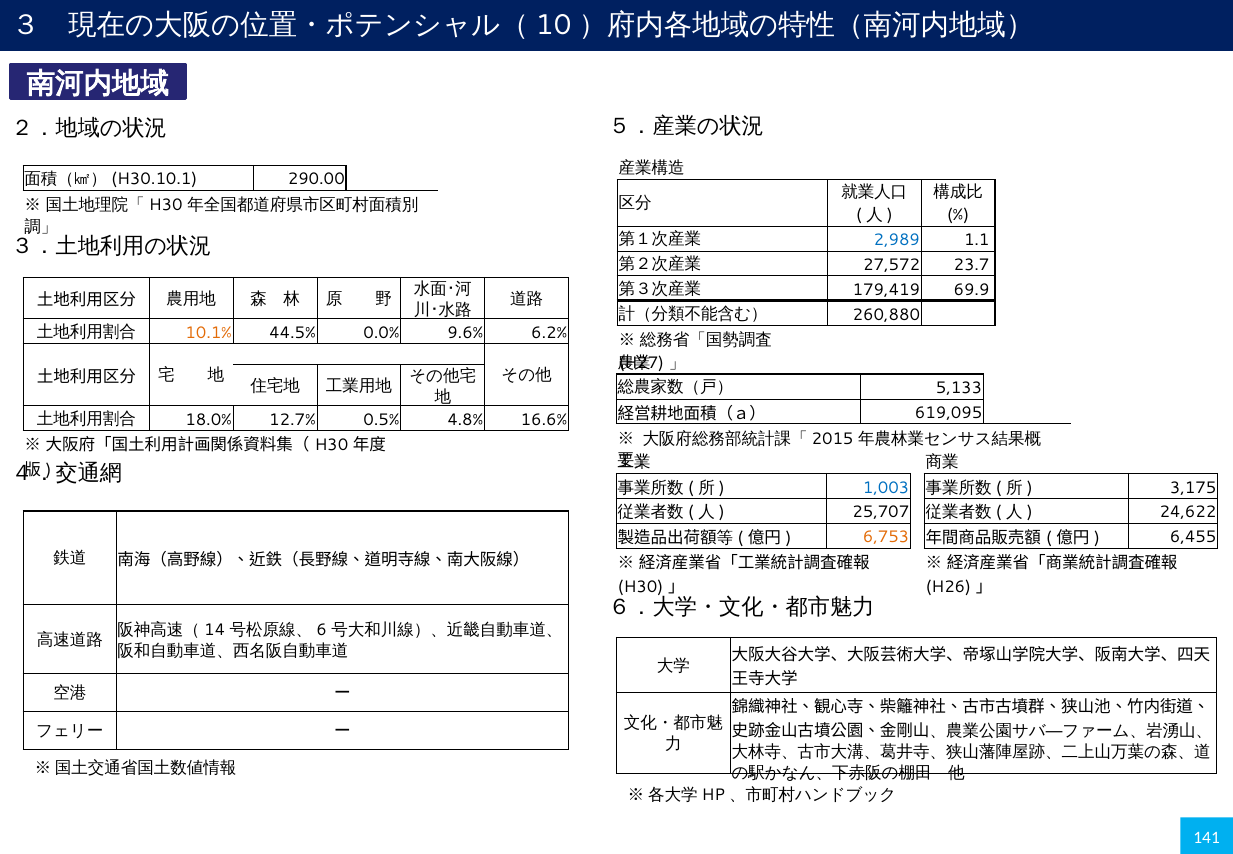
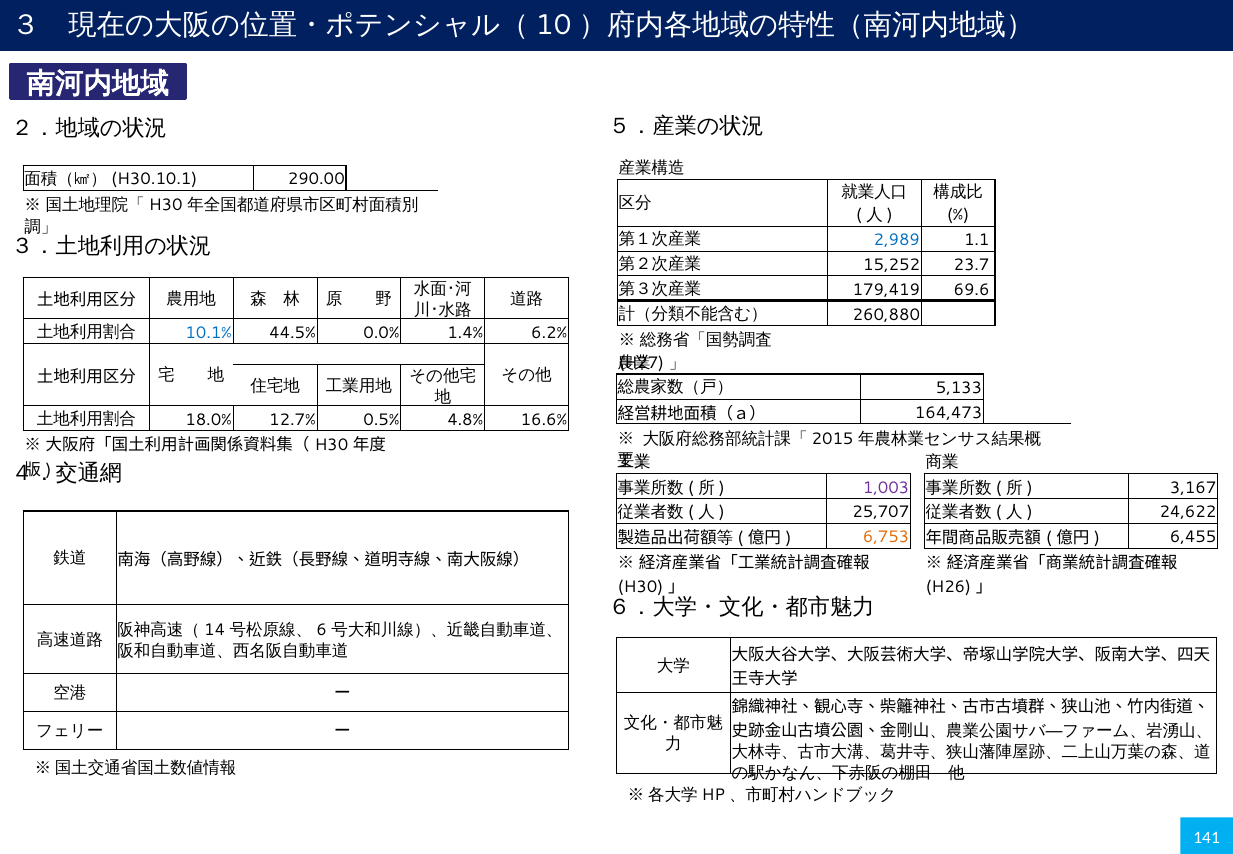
27,572: 27,572 -> 15,252 (892, 265)
69.9: 69.9 -> 69.6 (972, 290)
10.1% colour: orange -> blue (209, 332)
9.6%: 9.6% -> 1.4% (465, 332)
619,095: 619,095 -> 164,473 (949, 413)
1,003 colour: blue -> purple (886, 487)
3,175: 3,175 -> 3,167 (1193, 487)
